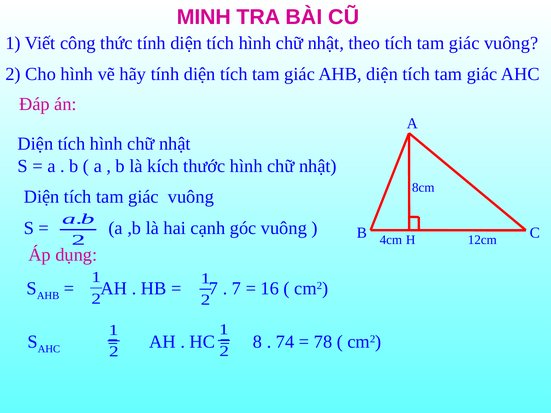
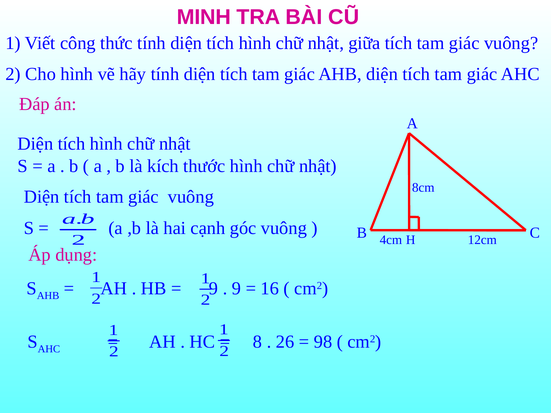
theo: theo -> giữa (364, 43)
7: 7 -> 9 (214, 289)
7: 7 -> 9 (236, 289)
74: 74 -> 26 (285, 342)
78: 78 -> 98 (323, 342)
